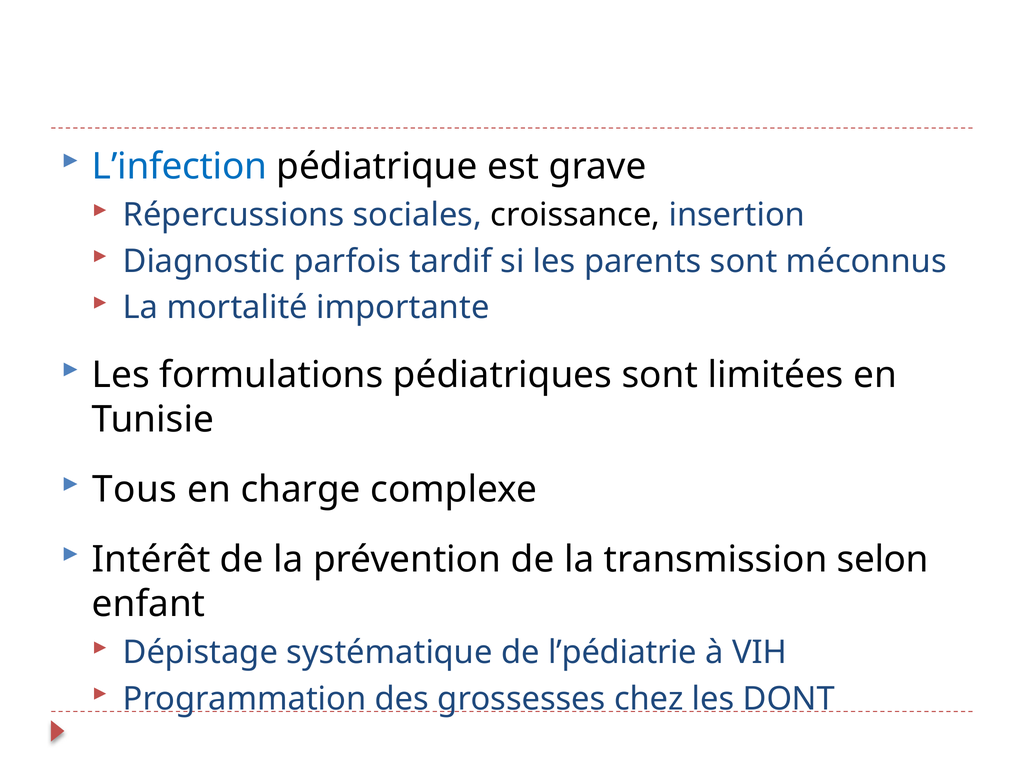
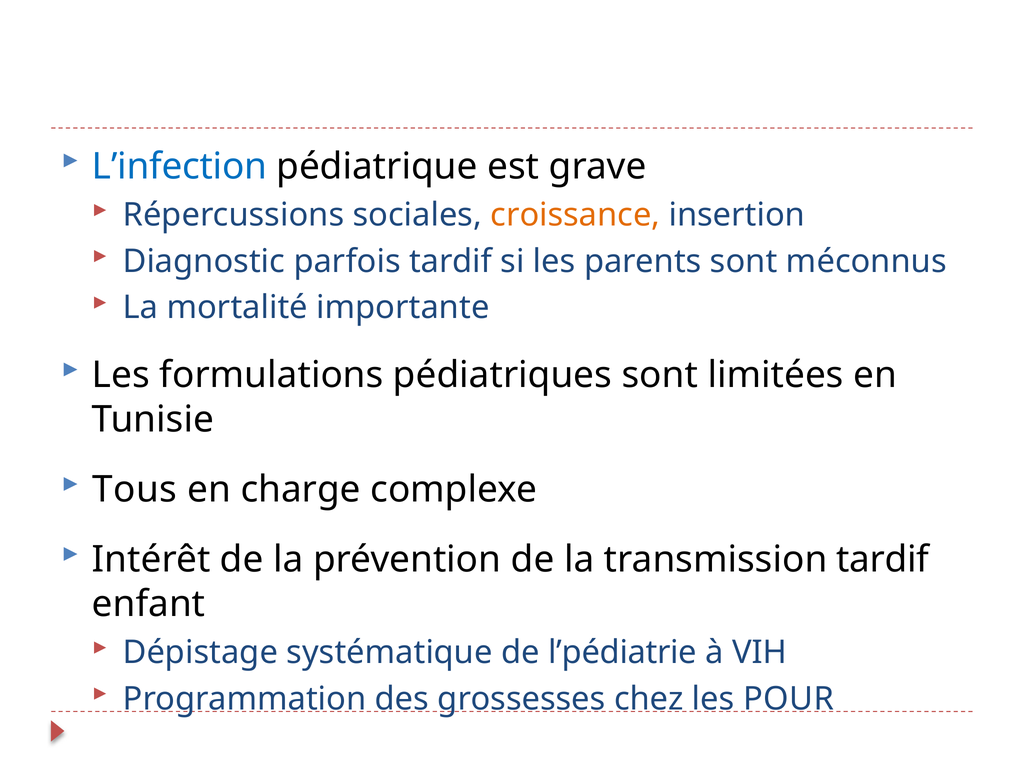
croissance colour: black -> orange (575, 215)
transmission selon: selon -> tardif (883, 560)
DONT: DONT -> POUR (789, 699)
